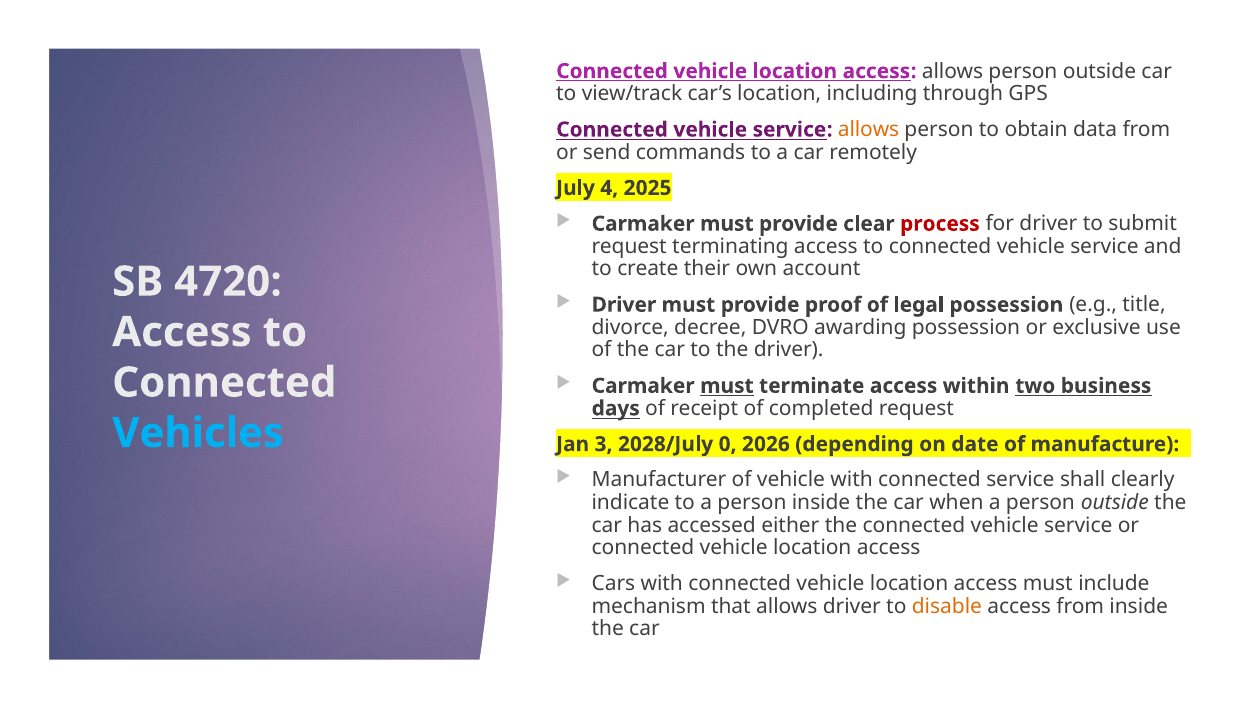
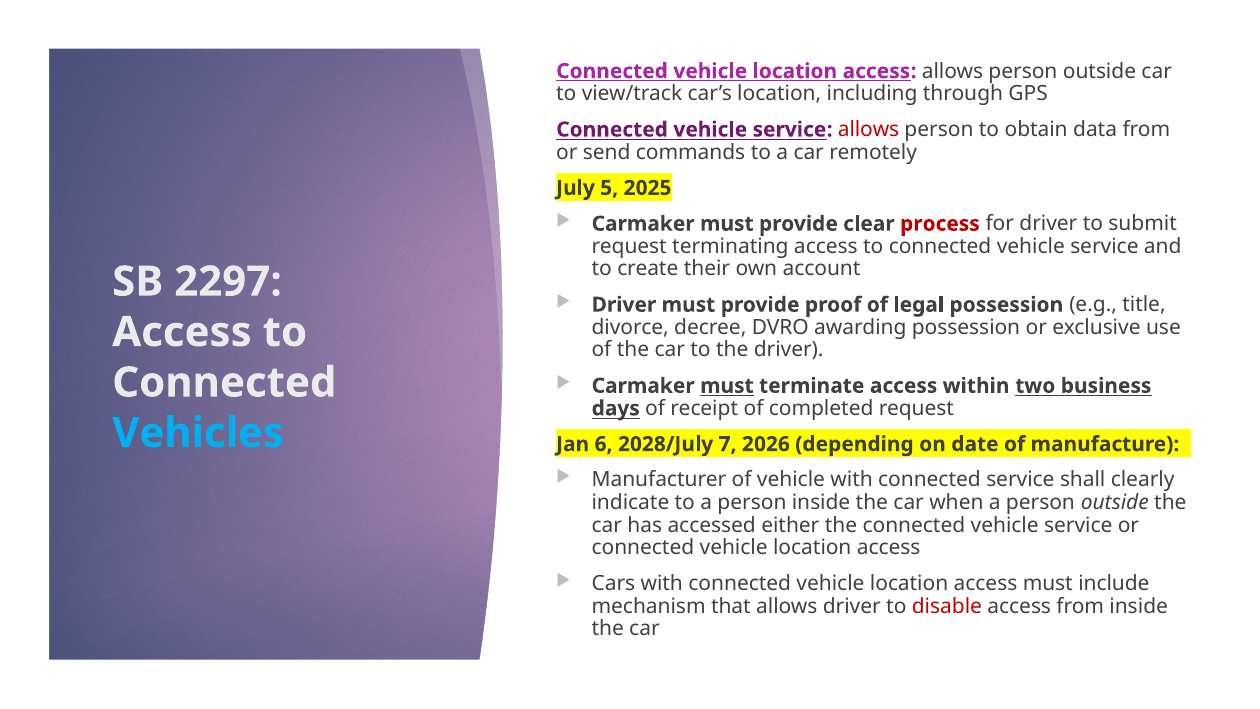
allows colour: orange -> red (869, 130)
4: 4 -> 5 (609, 188)
4720: 4720 -> 2297 (228, 282)
3: 3 -> 6 (604, 444)
0: 0 -> 7 (728, 444)
disable colour: orange -> red (947, 606)
